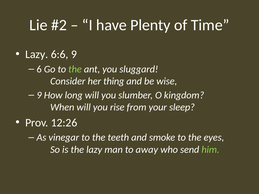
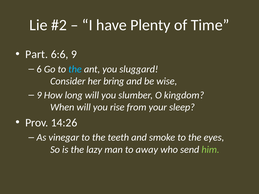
Lazy: Lazy -> Part (37, 54)
the colour: light green -> light blue (75, 69)
thing: thing -> bring (114, 81)
12:26: 12:26 -> 14:26 (64, 123)
